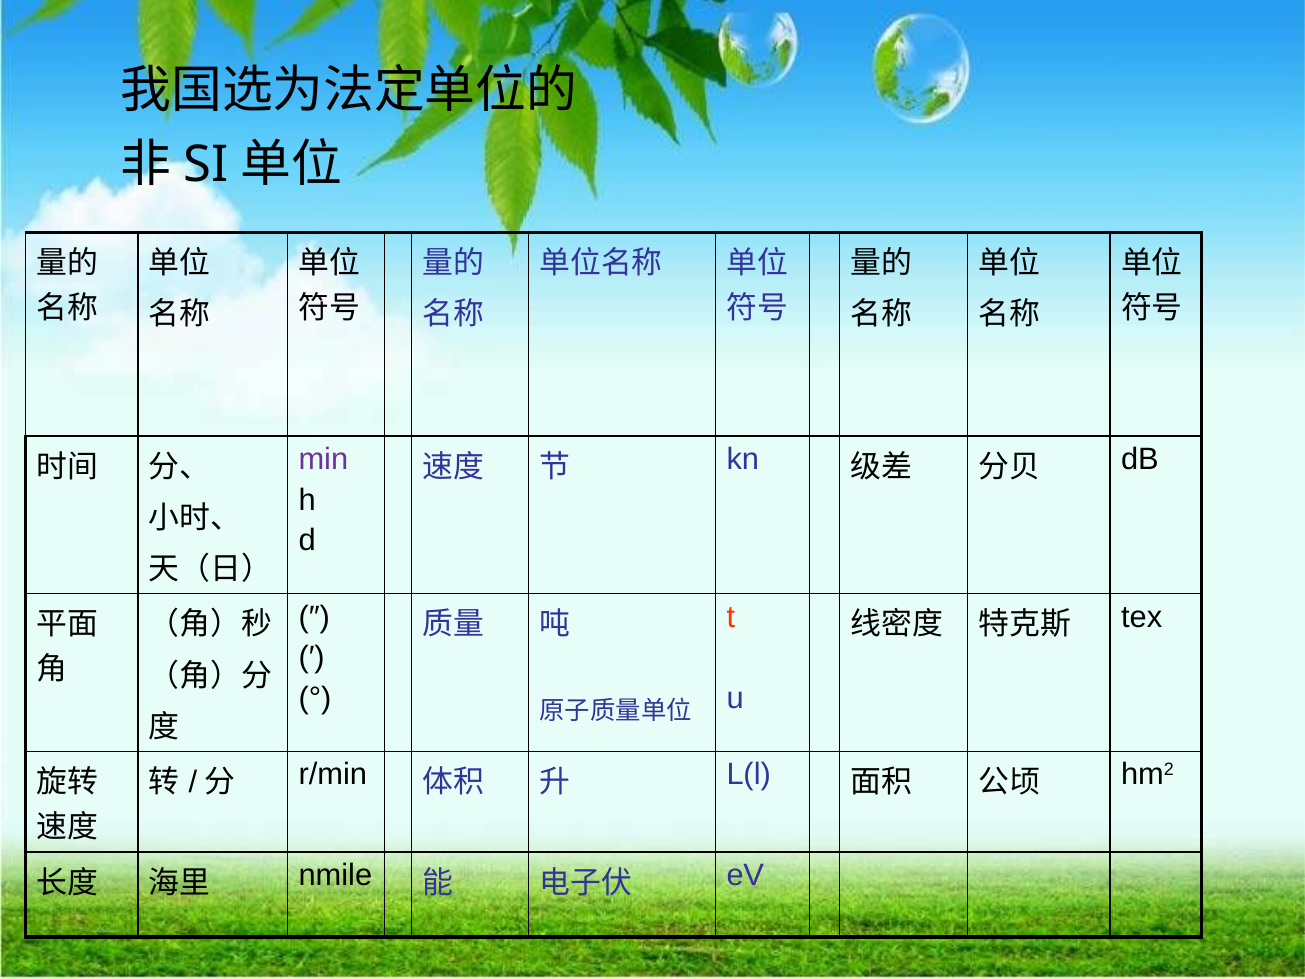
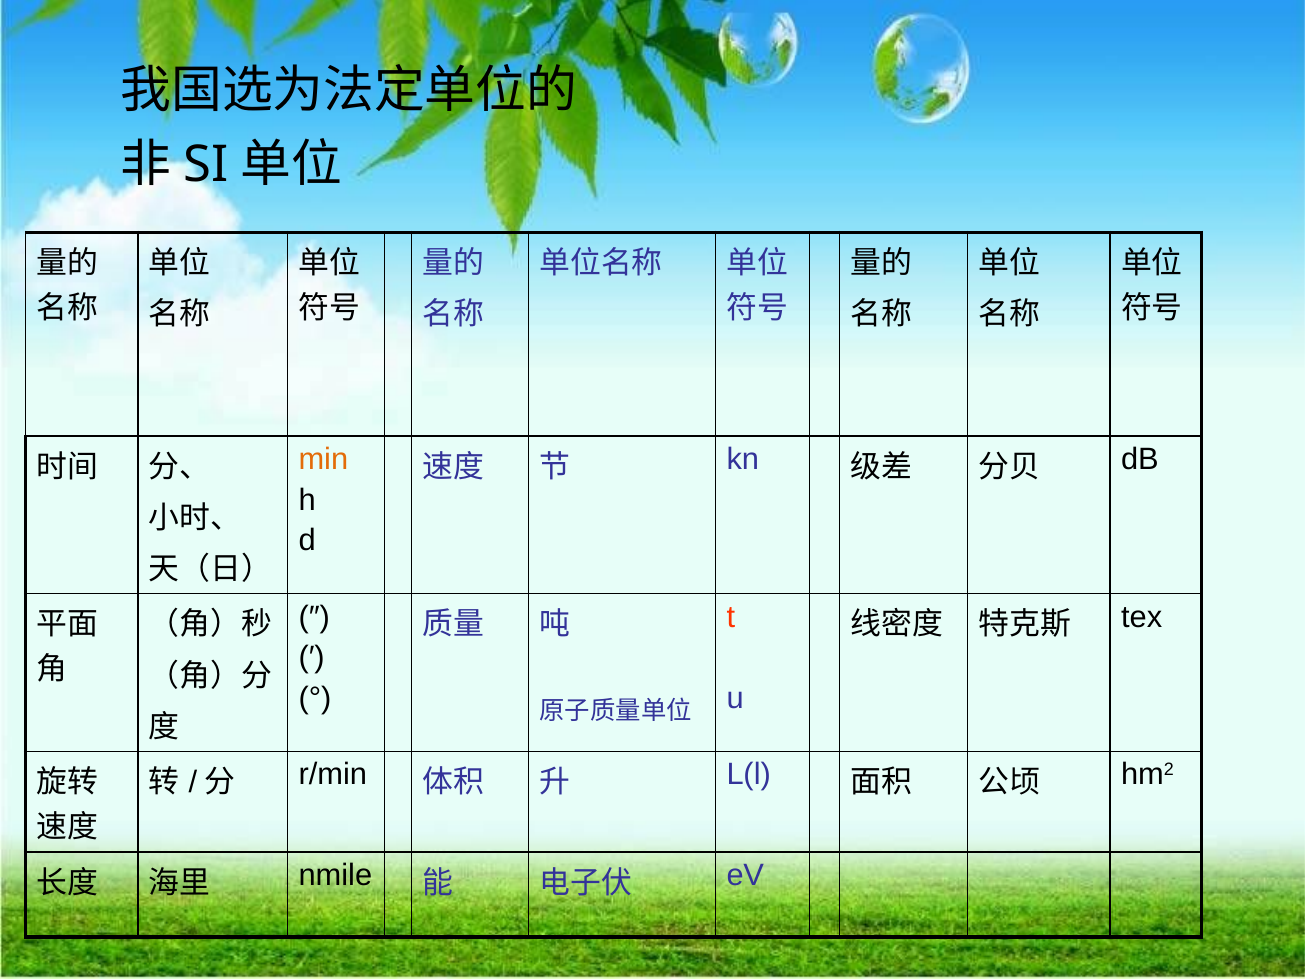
min colour: purple -> orange (323, 459)
